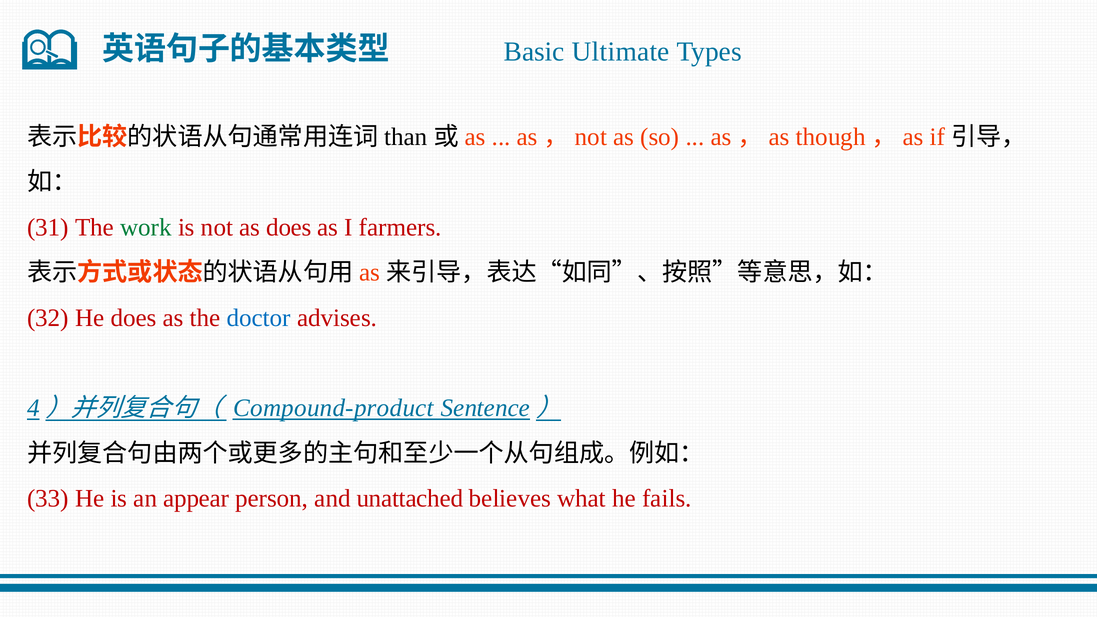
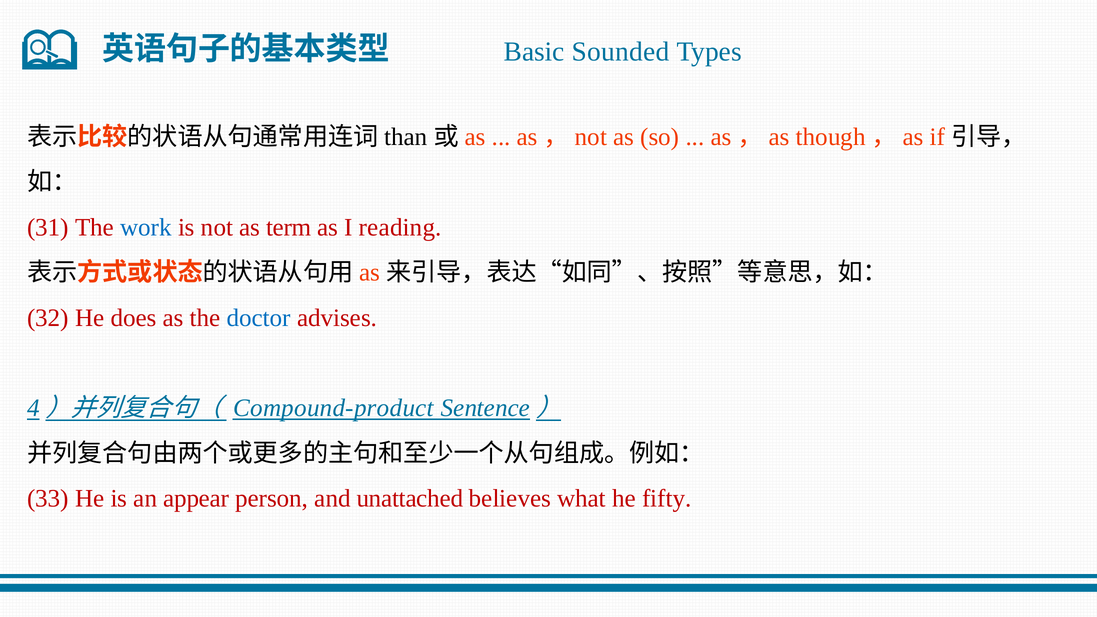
Ultimate: Ultimate -> Sounded (621, 52)
work colour: green -> blue (146, 227)
as does: does -> term (289, 227)
farmers: farmers -> reading (400, 227)
fails: fails -> fifty (667, 499)
